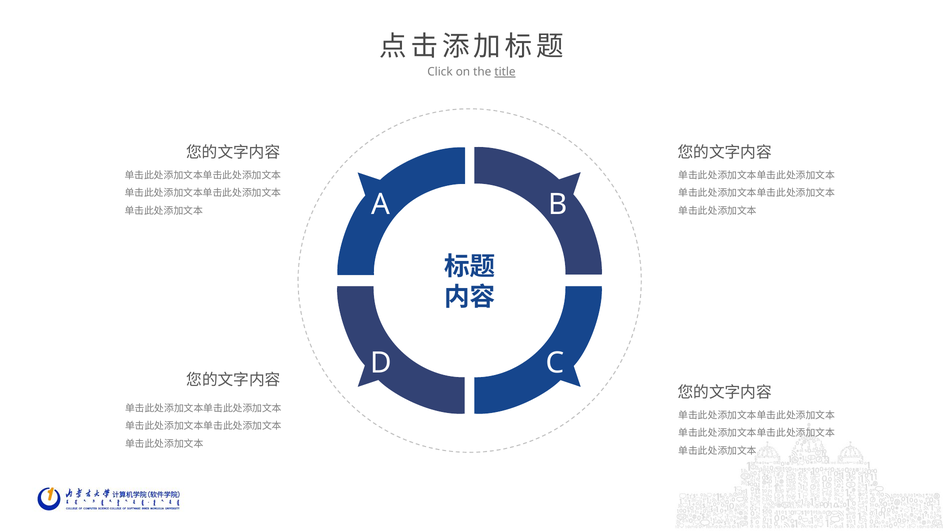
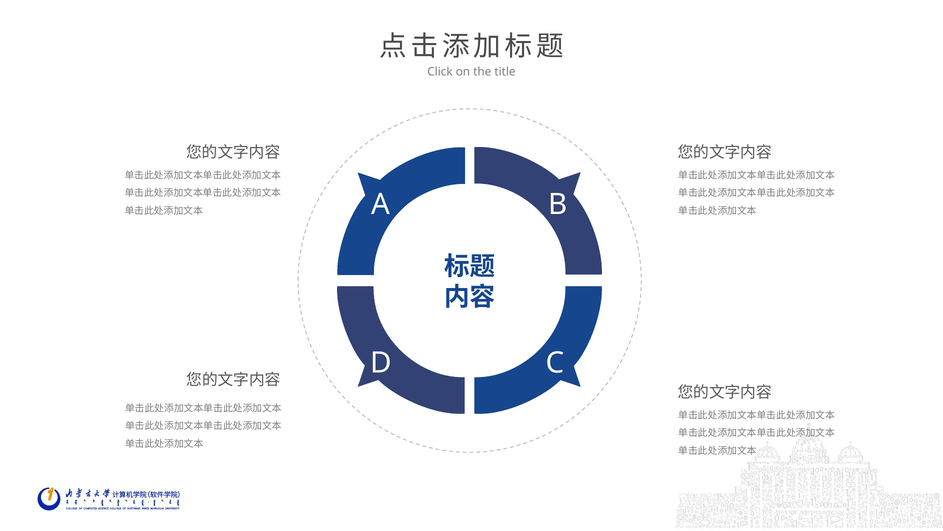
title underline: present -> none (505, 72)
